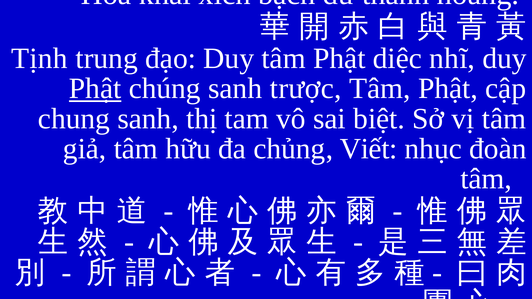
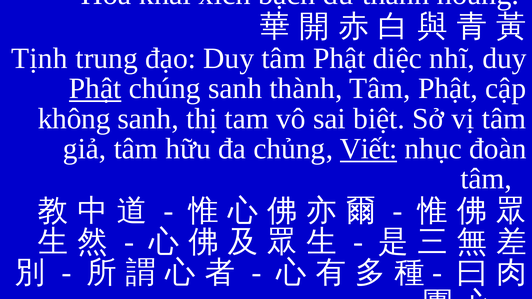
trược: trược -> thành (306, 89)
chung: chung -> không (74, 119)
Viết underline: none -> present (369, 149)
